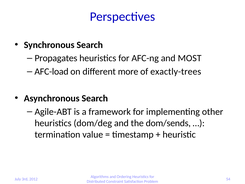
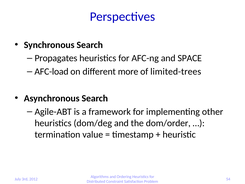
MOST: MOST -> SPACE (190, 58)
exactly-trees: exactly-trees -> limited-trees (176, 71)
dom/sends: dom/sends -> dom/order (168, 123)
